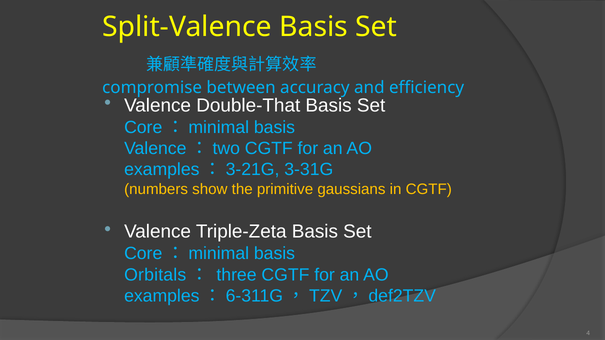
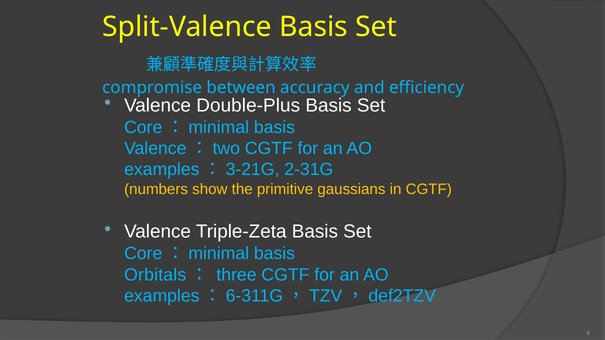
Double-That: Double-That -> Double-Plus (248, 106)
3-31G: 3-31G -> 2-31G (309, 170)
